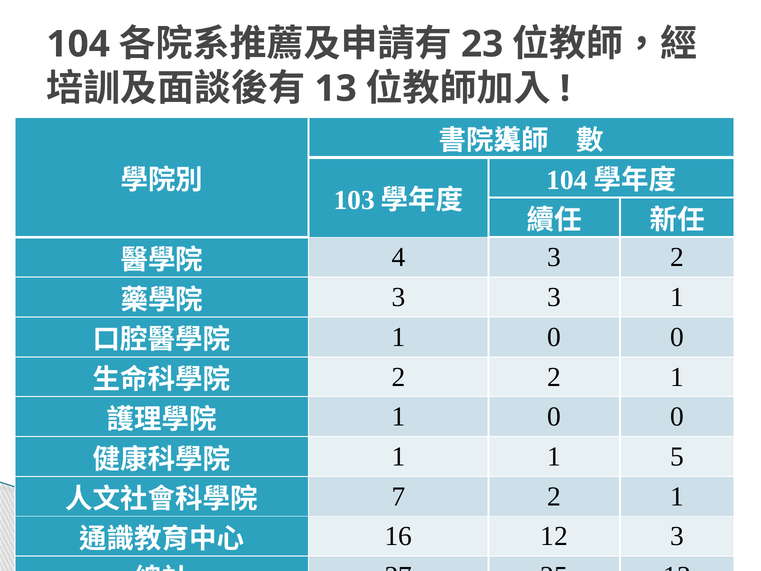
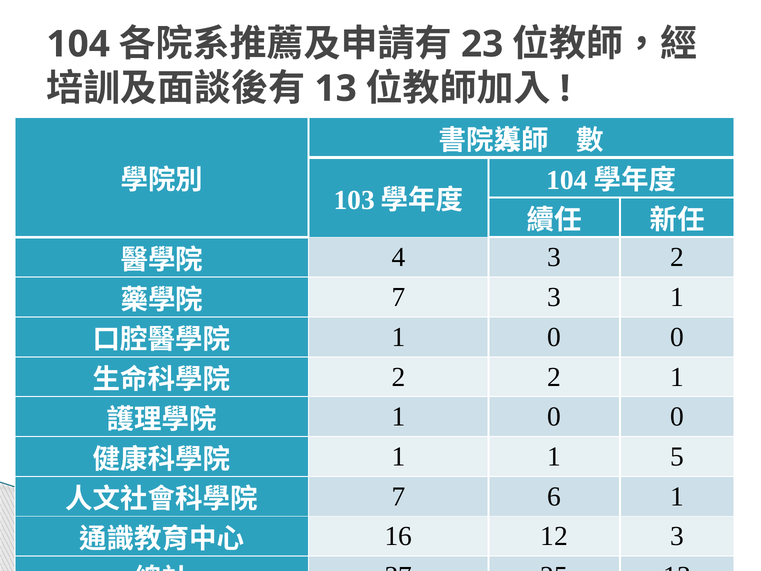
3: 3 -> 7 (398, 297)
7 2: 2 -> 6 (554, 496)
